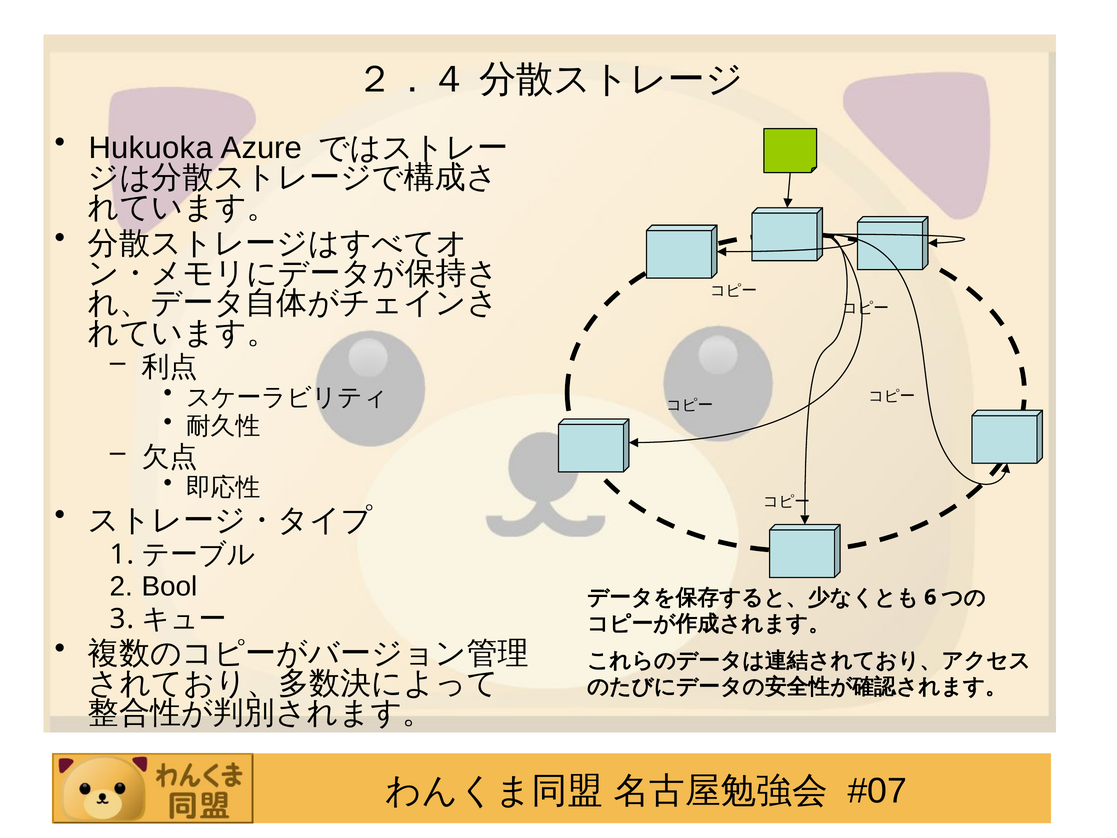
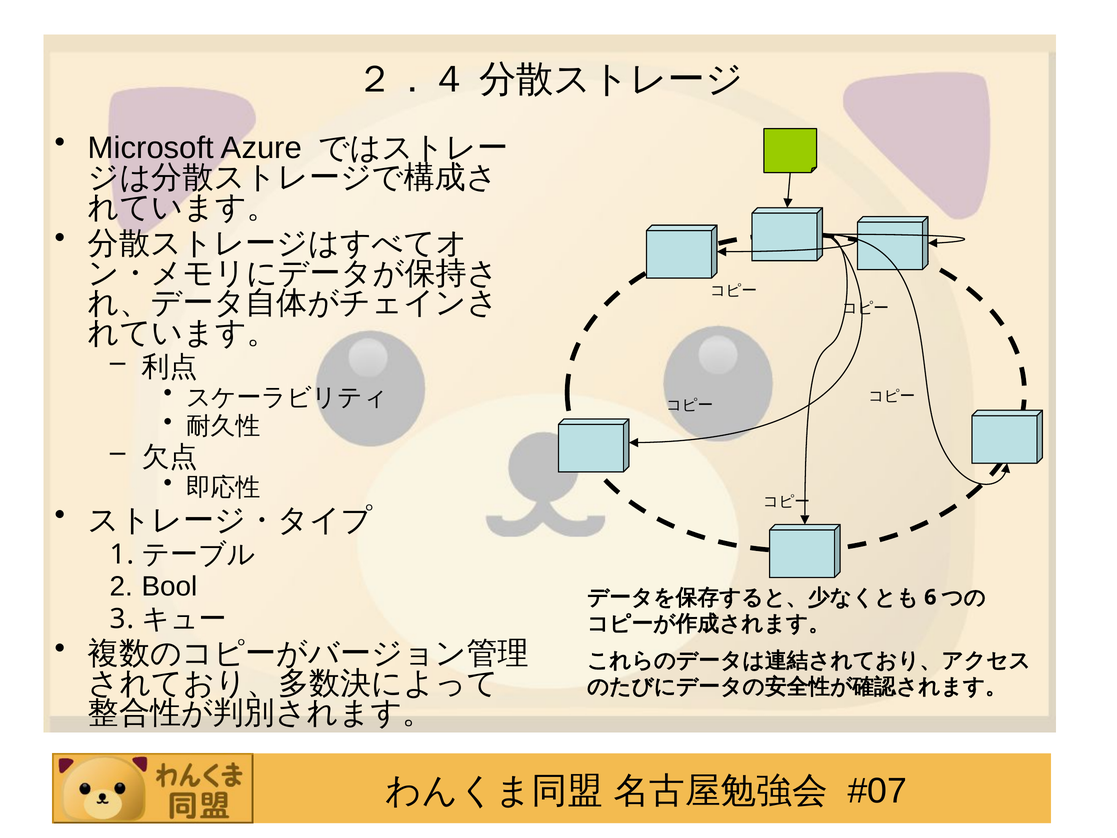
Hukuoka: Hukuoka -> Microsoft (151, 148)
